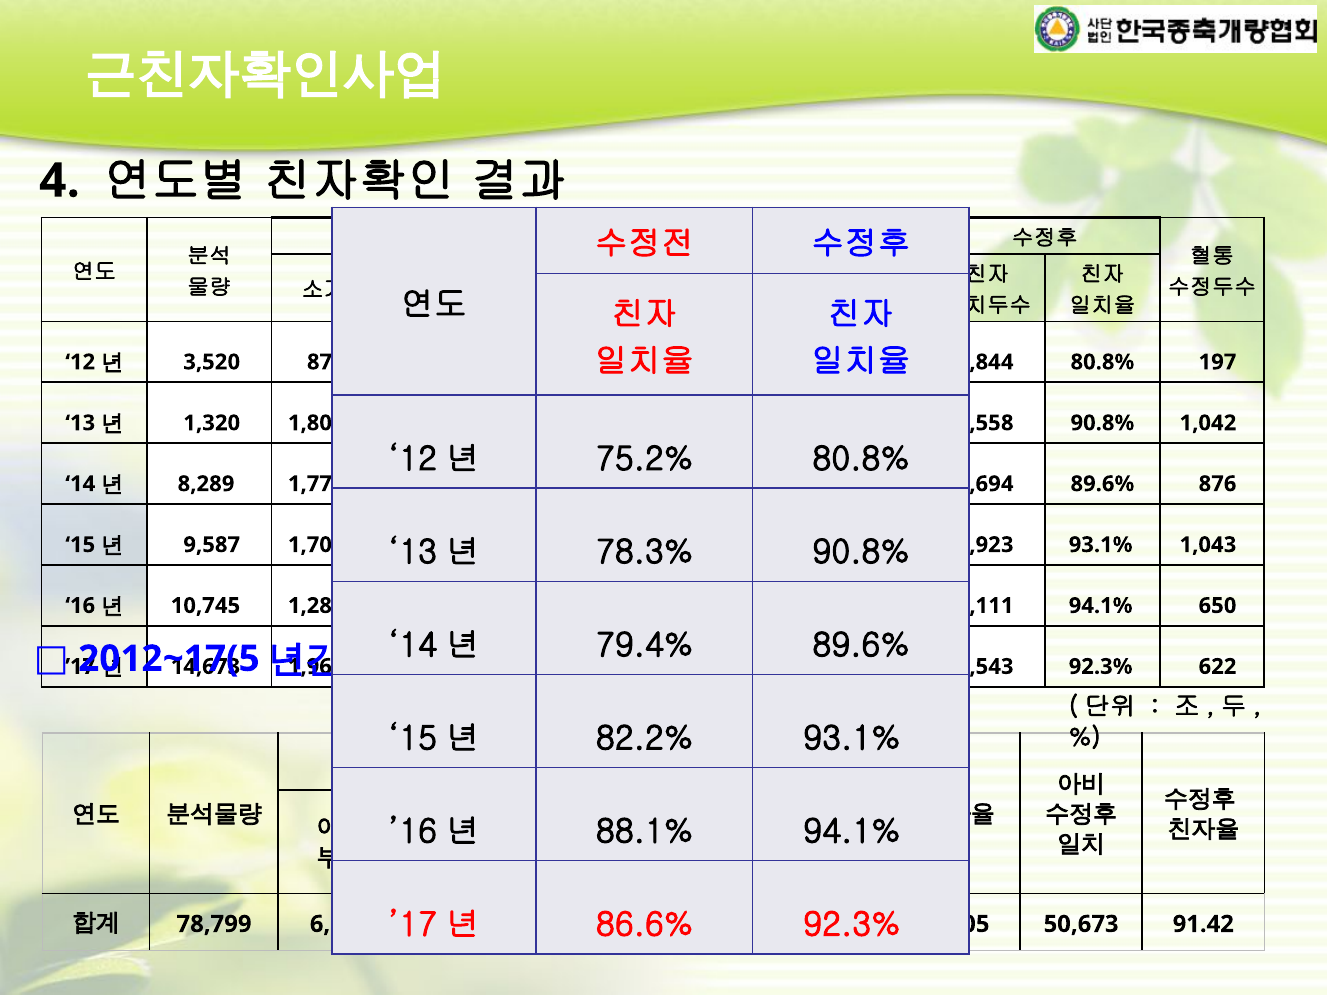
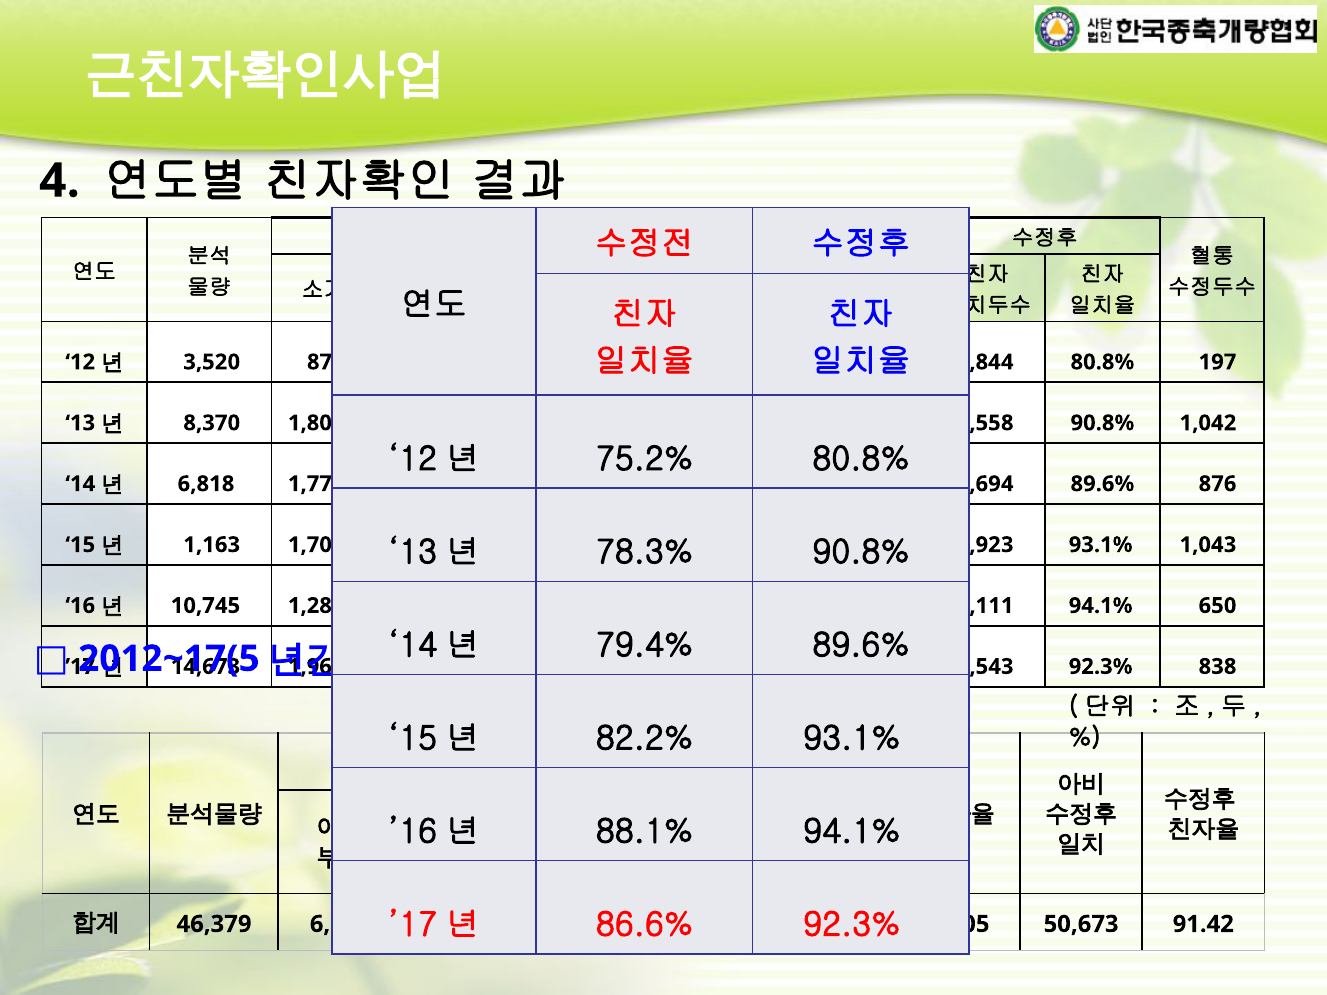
1,320: 1,320 -> 8,370 (212, 423)
8,289: 8,289 -> 6,818 (206, 484)
9,587: 9,587 -> 1,163 (212, 545)
622: 622 -> 838 (1218, 667)
78,799: 78,799 -> 46,379 (214, 924)
